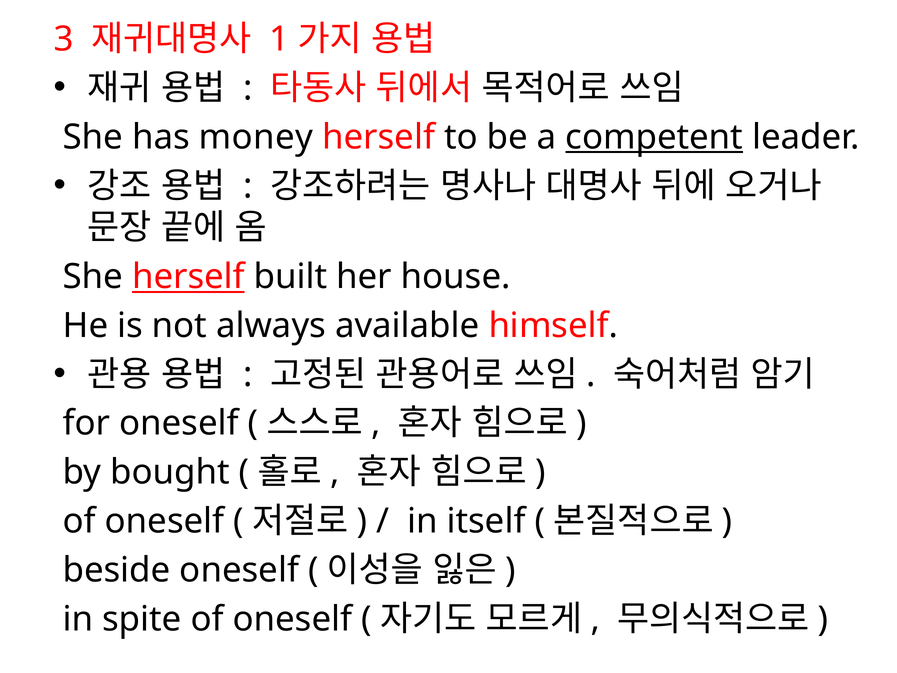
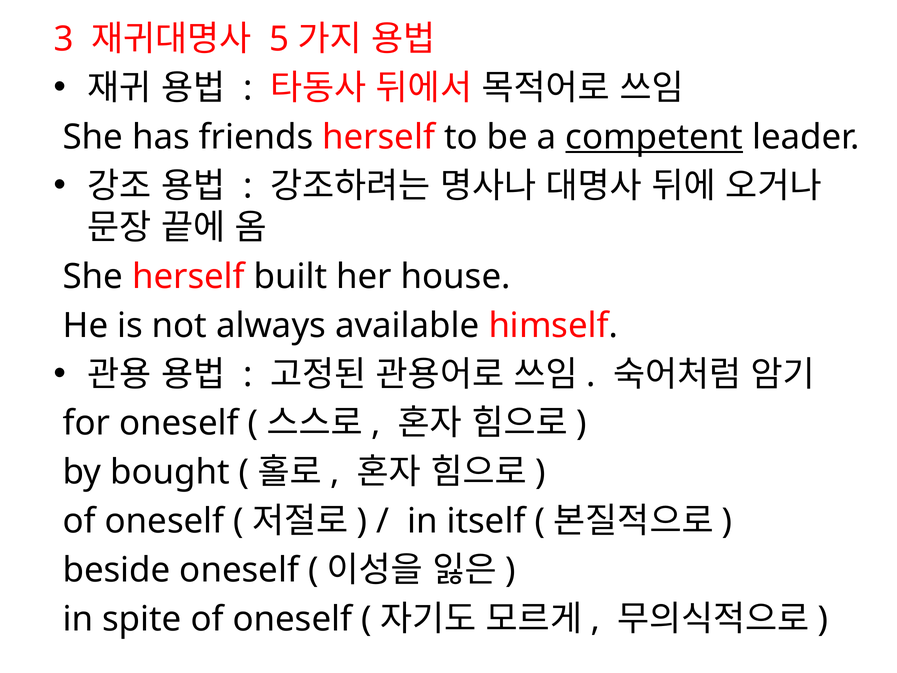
1: 1 -> 5 (279, 39)
money: money -> friends (256, 137)
herself underline: present -> none (188, 277)
